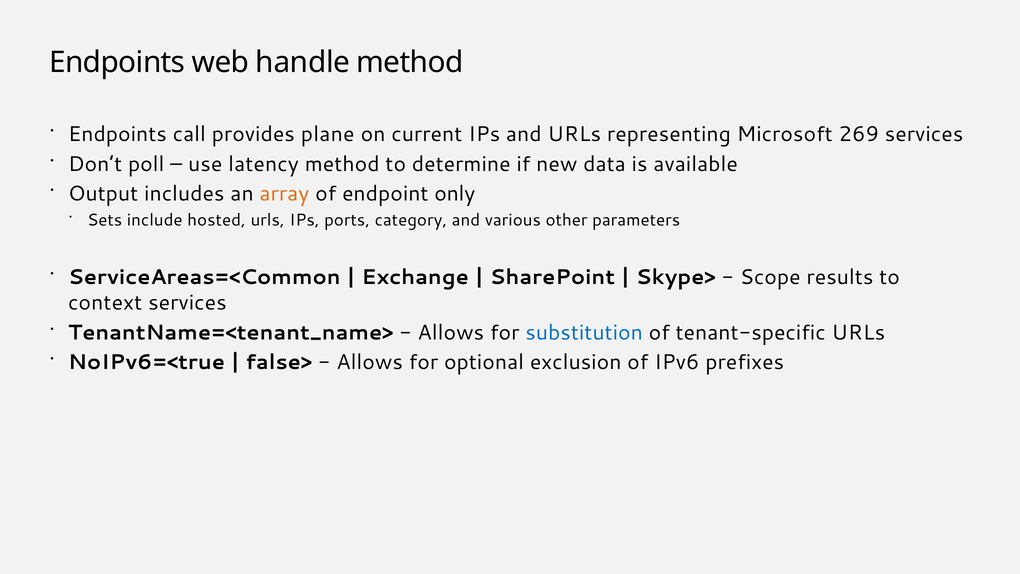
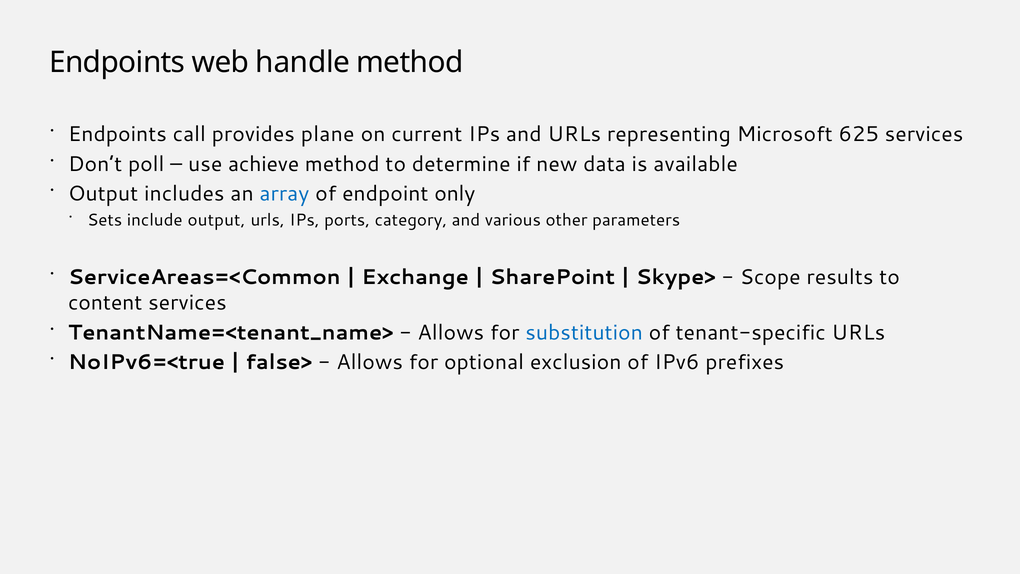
269: 269 -> 625 (859, 134)
latency: latency -> achieve (264, 164)
array colour: orange -> blue (284, 194)
include hosted: hosted -> output (216, 220)
context: context -> content (105, 303)
